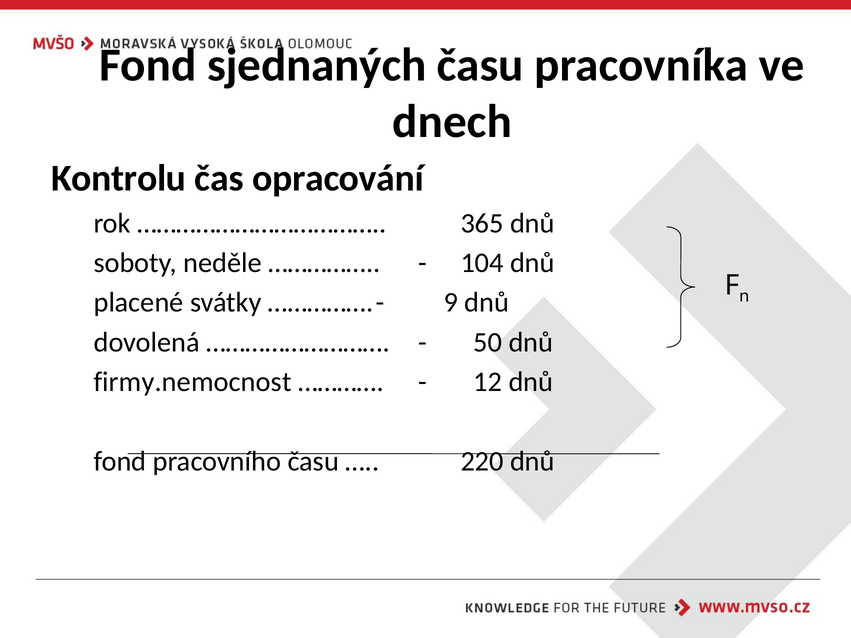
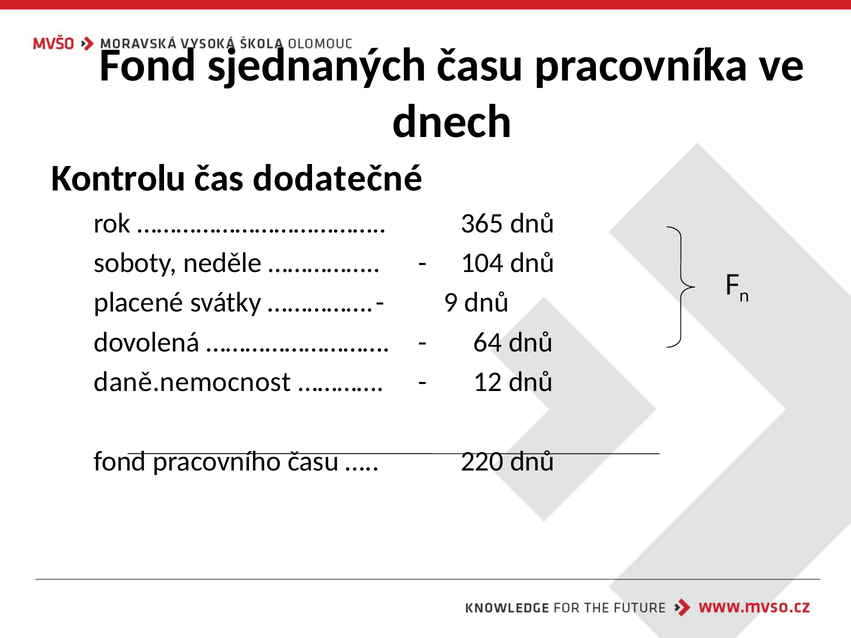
opracování: opracování -> dodatečné (338, 179)
50: 50 -> 64 (488, 342)
firmy.nemocnost: firmy.nemocnost -> daně.nemocnost (193, 382)
